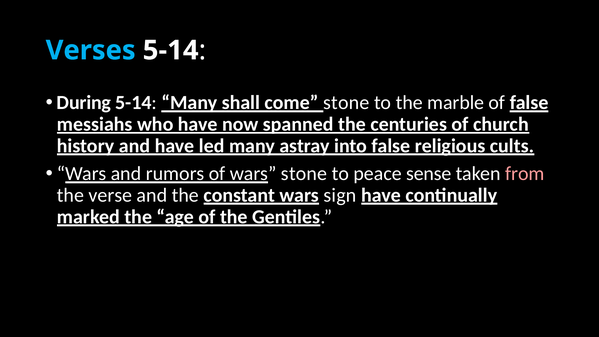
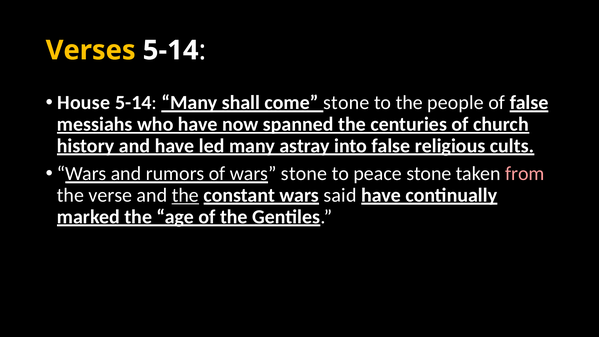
Verses colour: light blue -> yellow (91, 50)
During: During -> House (84, 103)
marble: marble -> people (456, 103)
peace sense: sense -> stone (429, 174)
the underline: none -> present (185, 195)
sign: sign -> said (340, 195)
